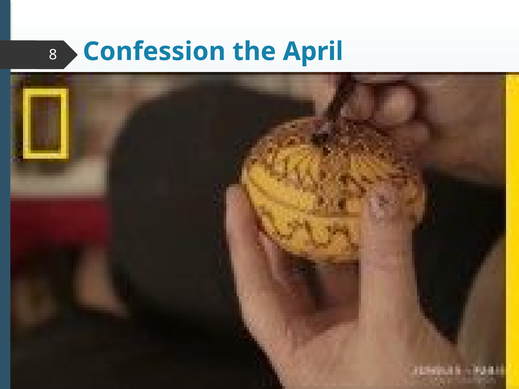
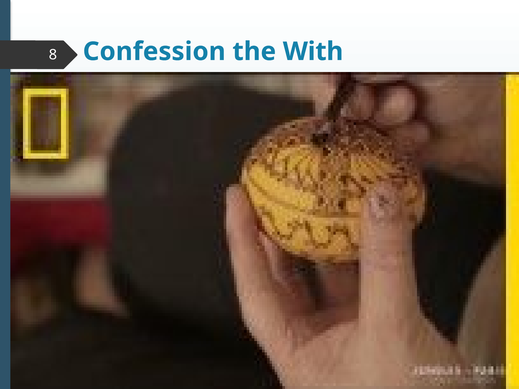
the April: April -> With (313, 52)
